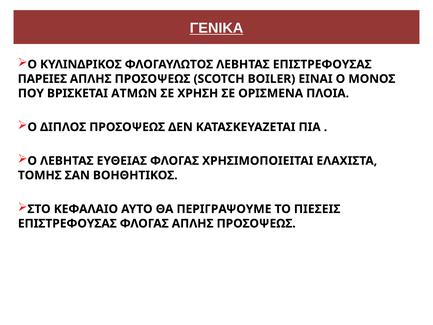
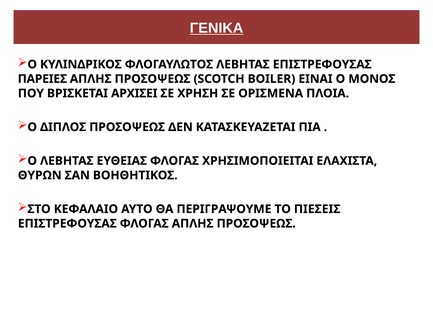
ΑΤΜΩΝ: ΑΤΜΩΝ -> ΑΡΧΙΣΕΙ (134, 93)
ΤΟΜΗΣ: ΤΟΜΗΣ -> ΘΥΡΩΝ (40, 175)
